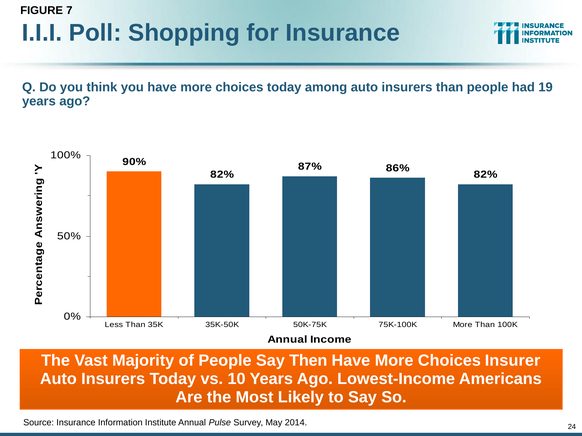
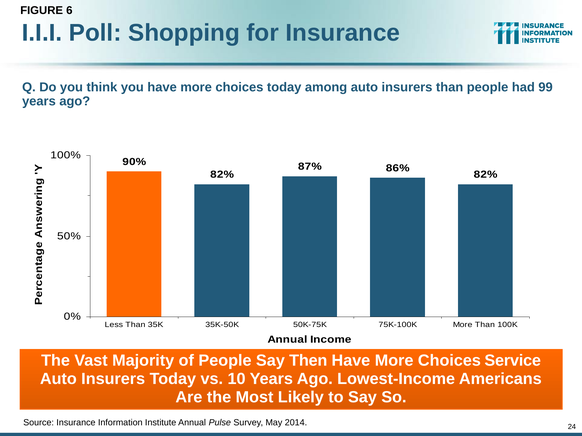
7: 7 -> 6 (69, 10)
19: 19 -> 99 (546, 88)
Insurer: Insurer -> Service (513, 361)
